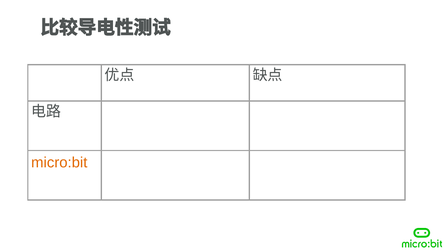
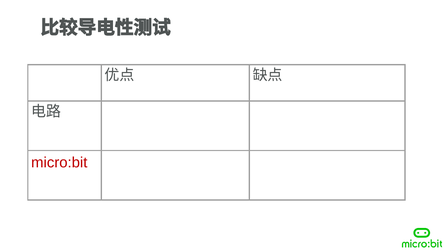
micro:bit colour: orange -> red (59, 162)
